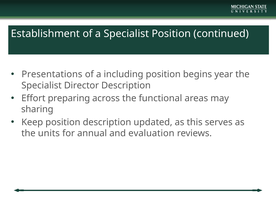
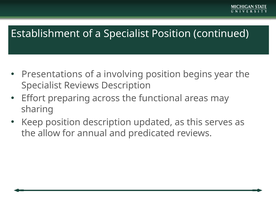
including: including -> involving (123, 74)
Specialist Director: Director -> Reviews (81, 85)
units: units -> allow (49, 133)
evaluation: evaluation -> predicated (151, 133)
